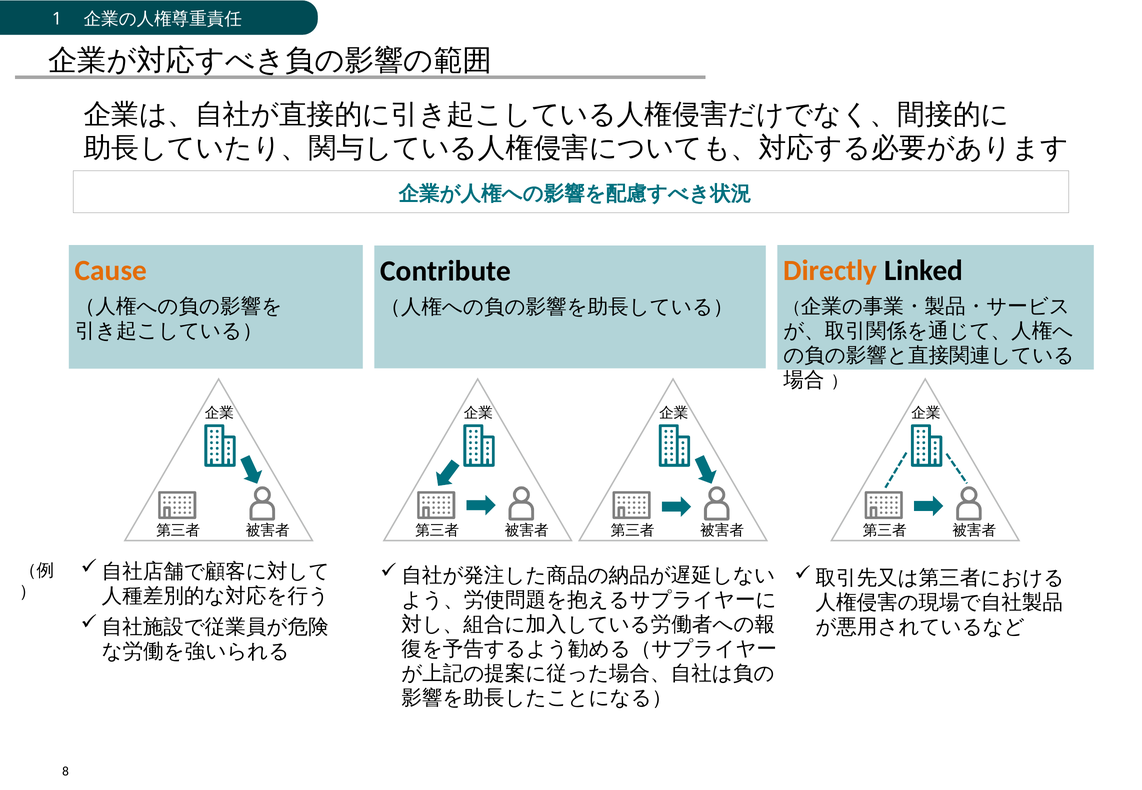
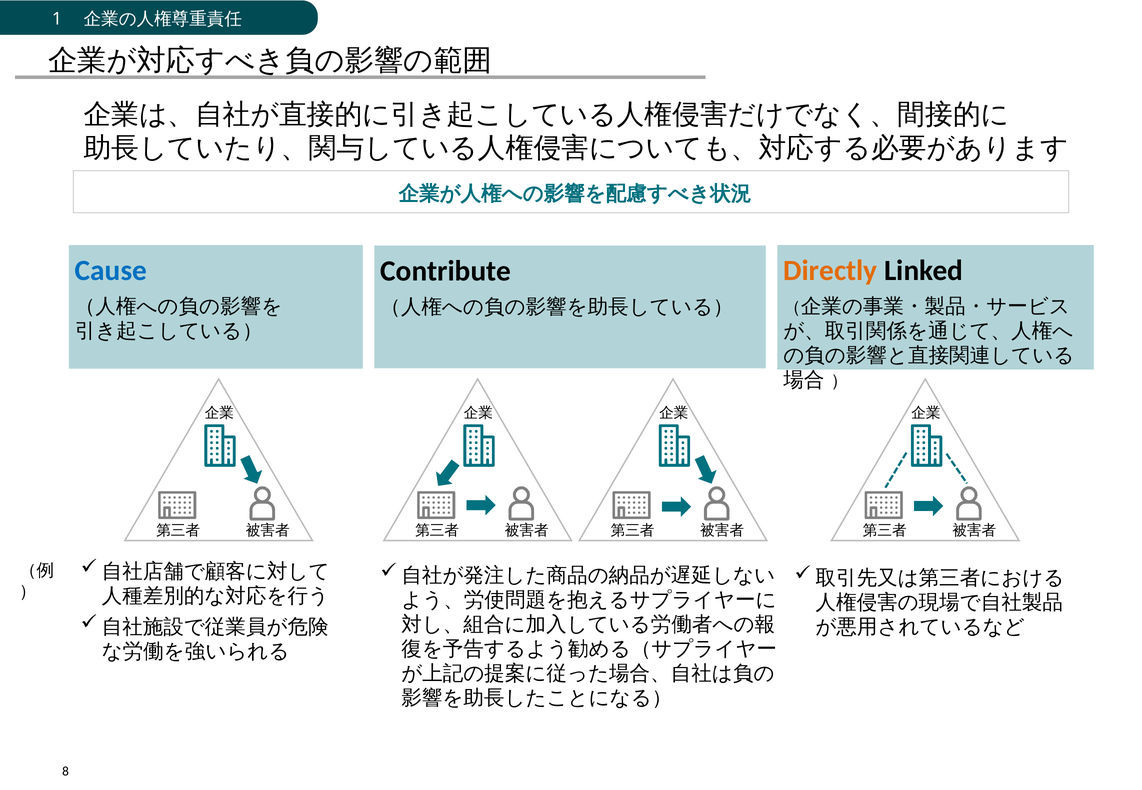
Cause colour: orange -> blue (111, 271)
